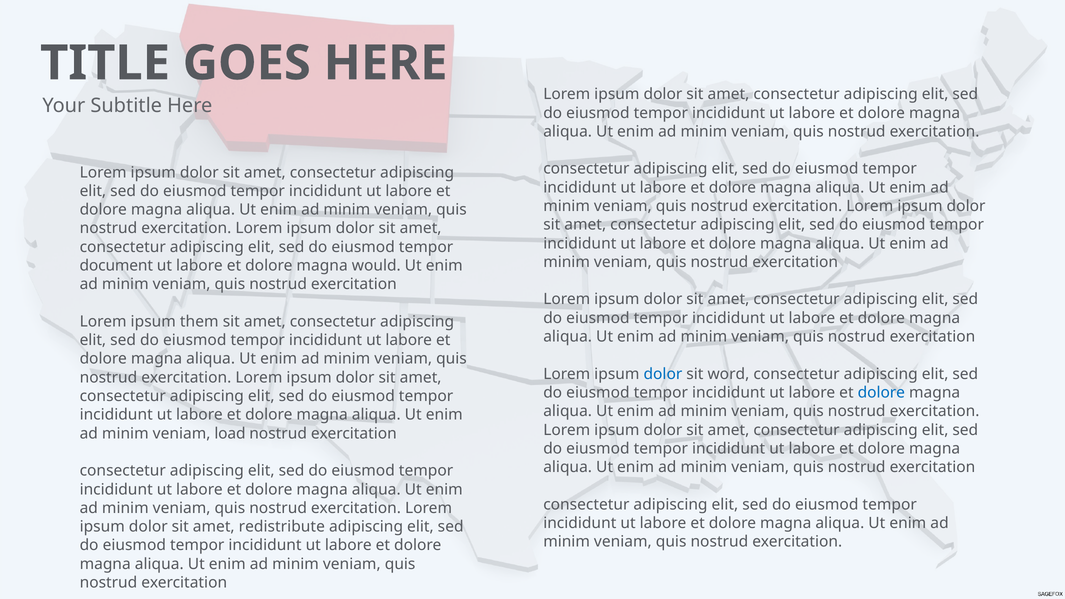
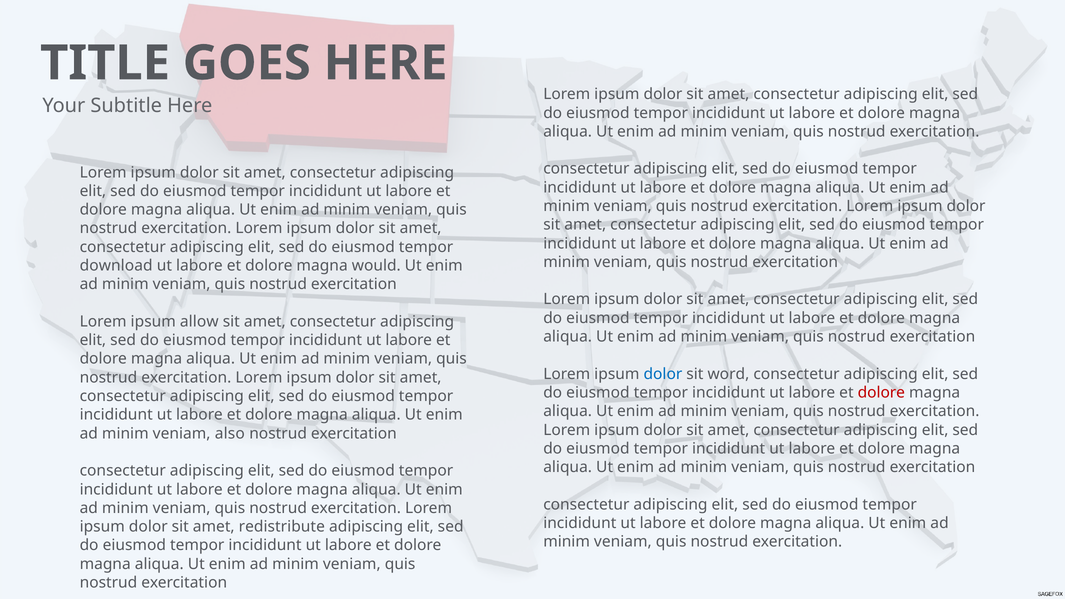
document: document -> download (116, 266)
them: them -> allow (199, 322)
dolore colour: blue -> red (881, 393)
load: load -> also (230, 433)
